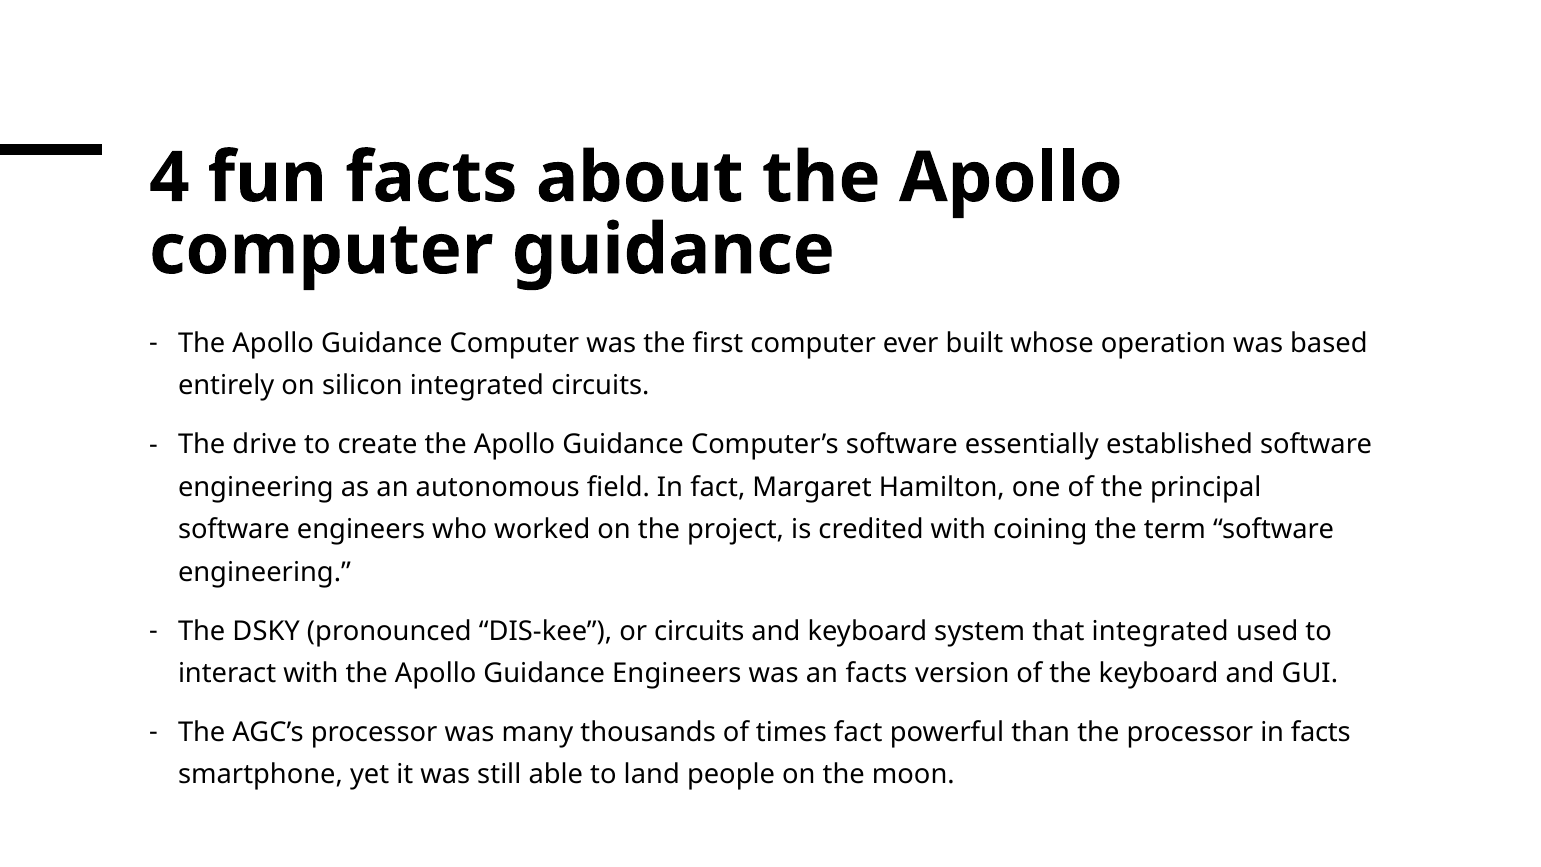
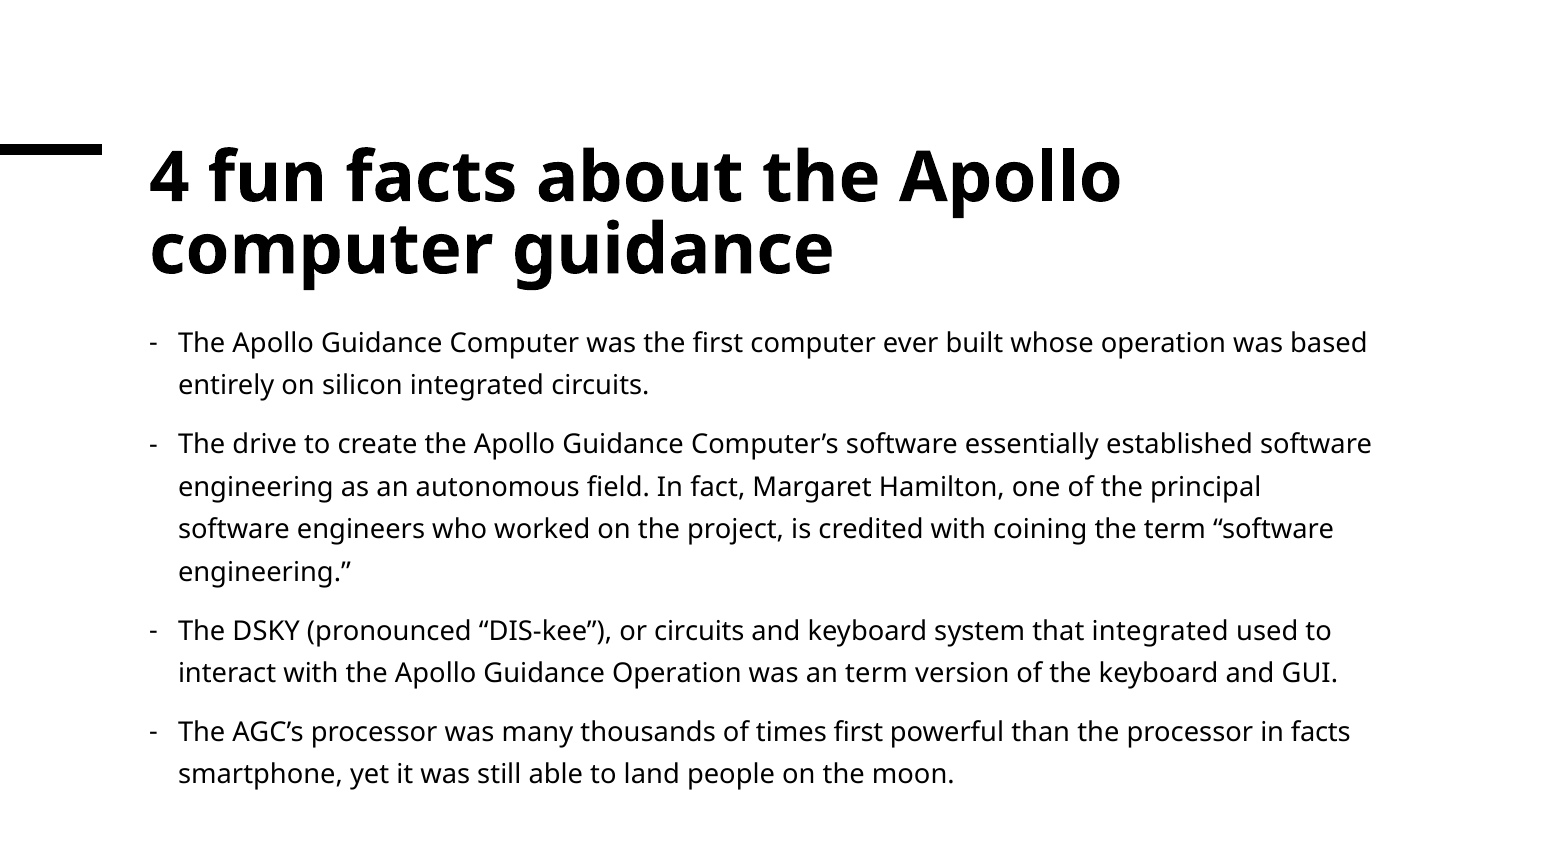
Guidance Engineers: Engineers -> Operation (677, 674)
an facts: facts -> term (876, 674)
times fact: fact -> first (858, 732)
